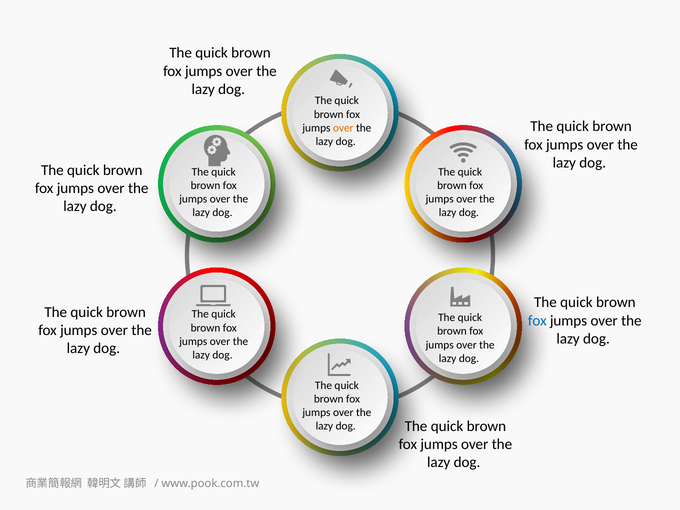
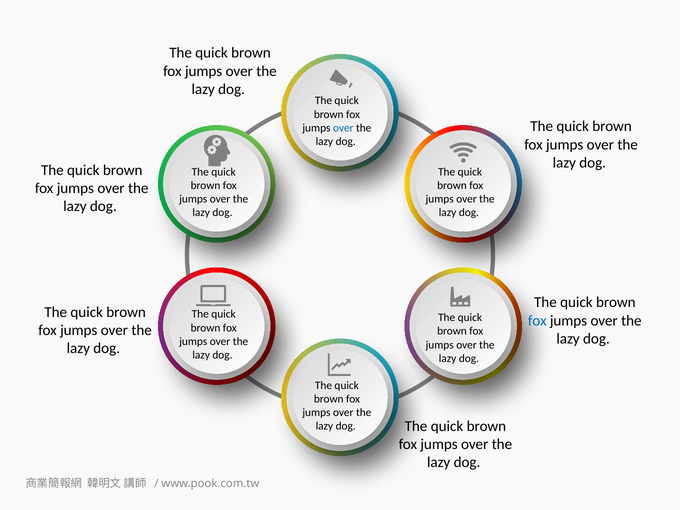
over colour: orange -> blue (343, 128)
